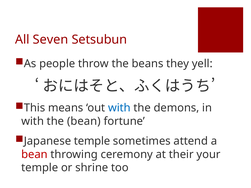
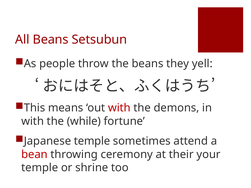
All Seven: Seven -> Beans (51, 40)
with colour: blue -> red (119, 108)
the bean: bean -> while (84, 121)
